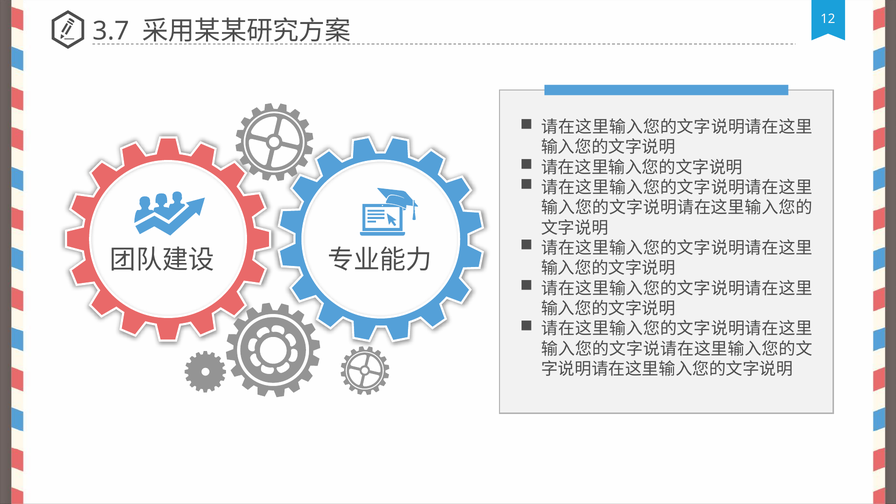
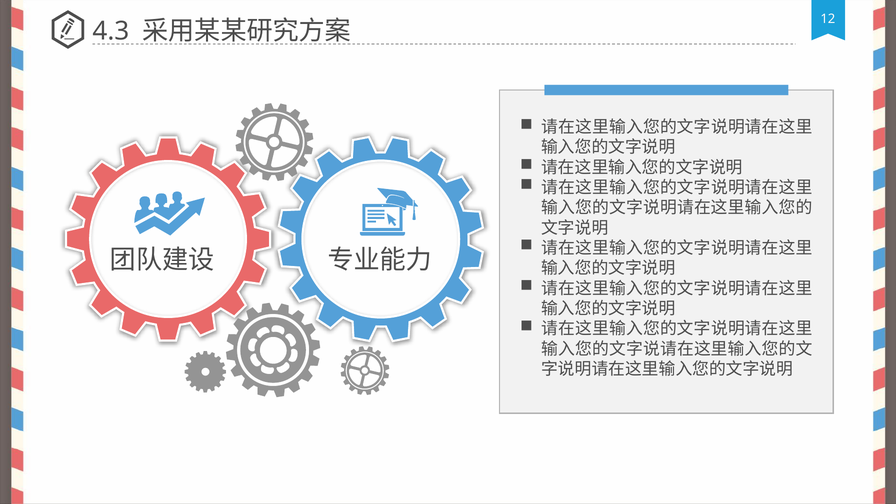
3.7: 3.7 -> 4.3 (111, 31)
